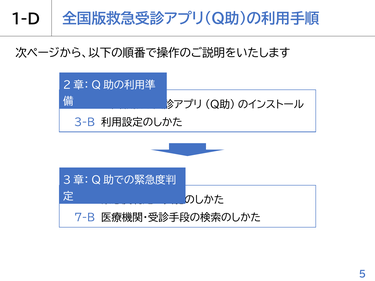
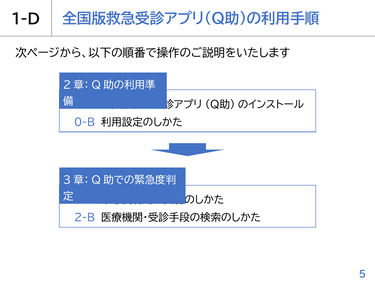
3-B: 3-B -> 0-B (85, 122)
7-B: 7-B -> 2-B (85, 218)
